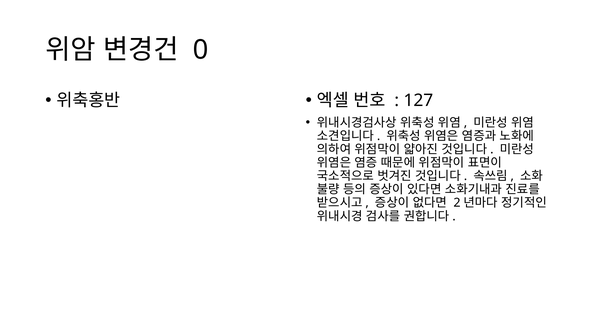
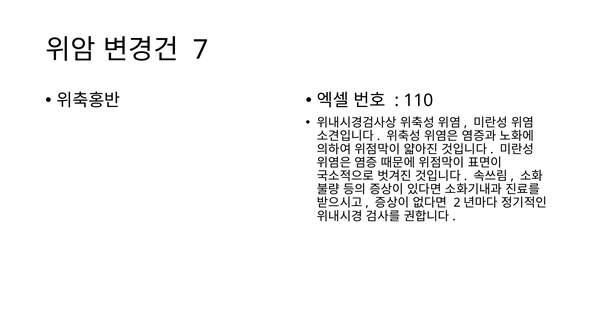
0: 0 -> 7 (200, 50)
127: 127 -> 110 (418, 101)
